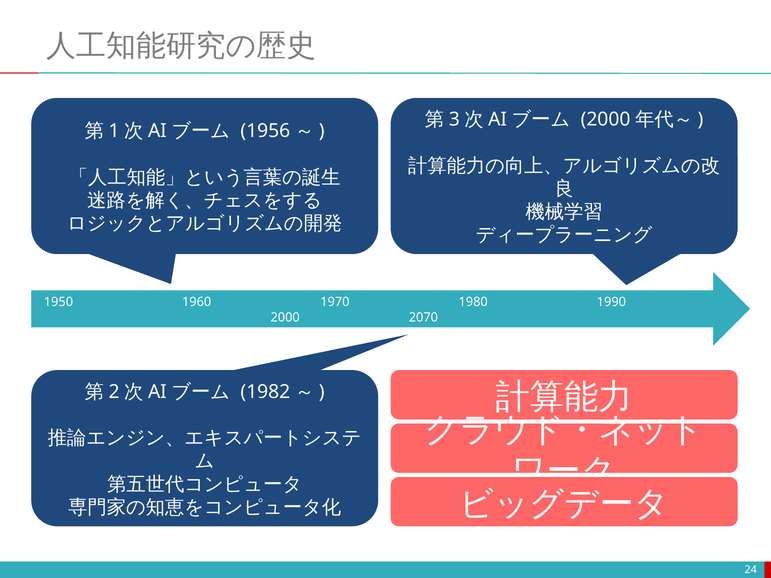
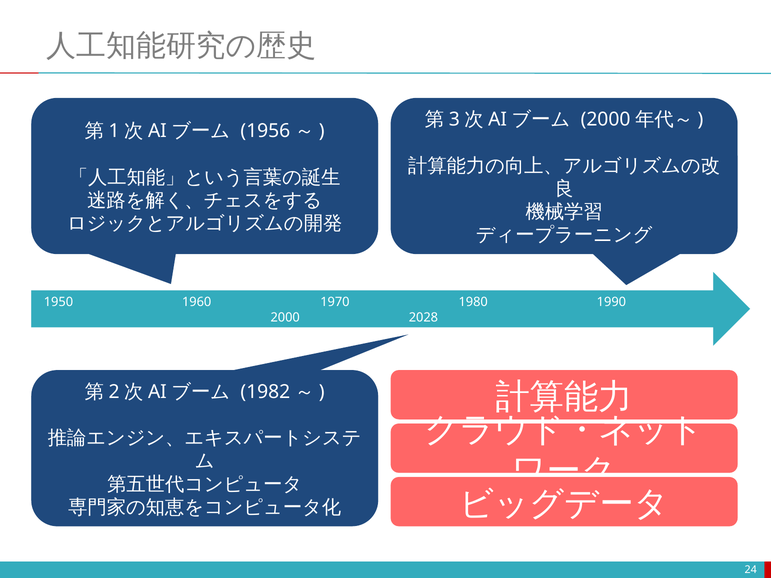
2070: 2070 -> 2028 (423, 318)
